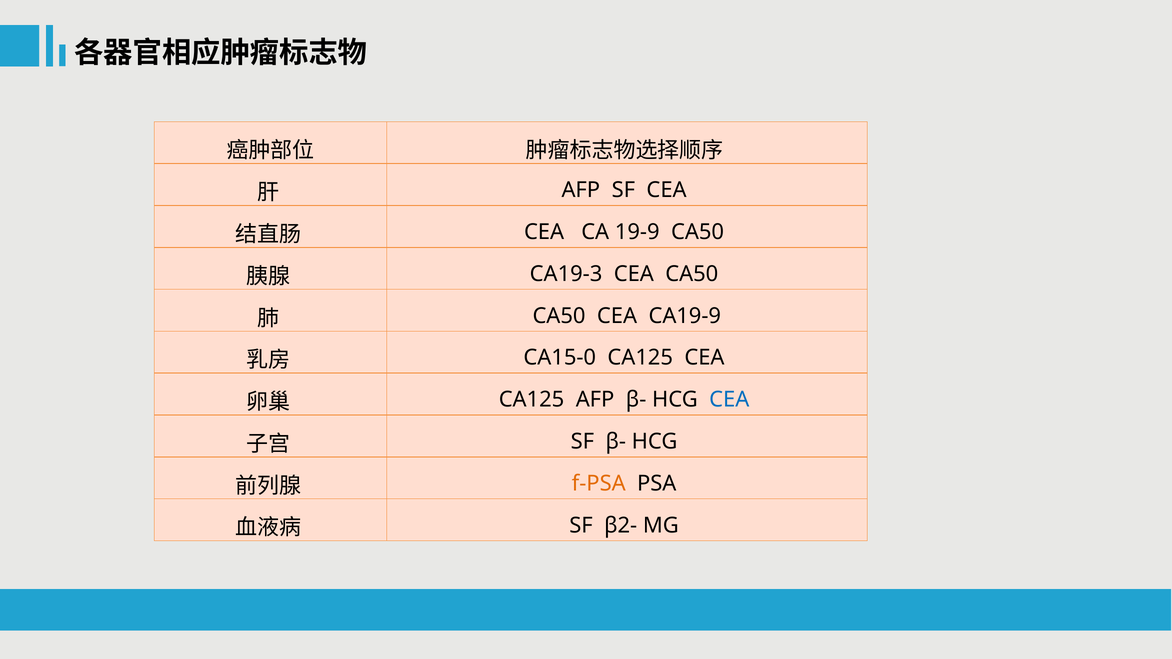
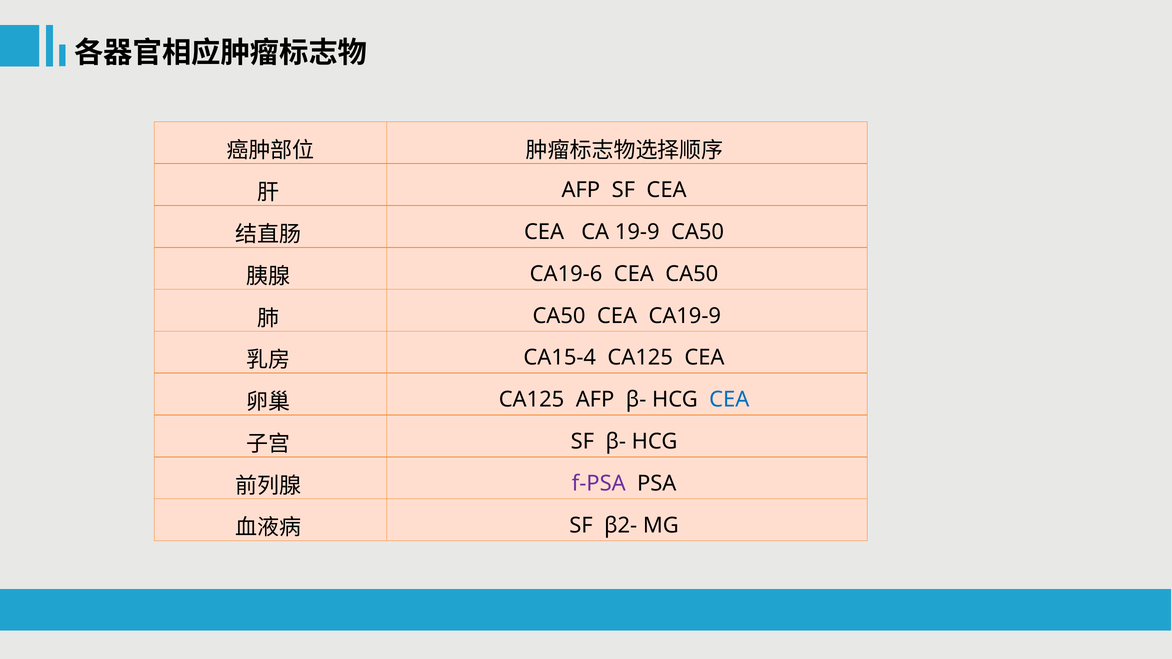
CA19-3: CA19-3 -> CA19-6 (566, 274)
CA15-0: CA15-0 -> CA15-4 (560, 358)
f-PSA colour: orange -> purple (599, 484)
